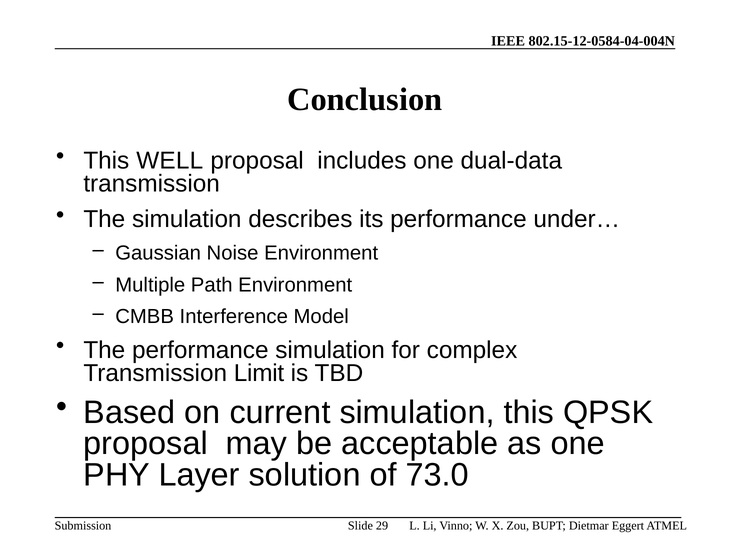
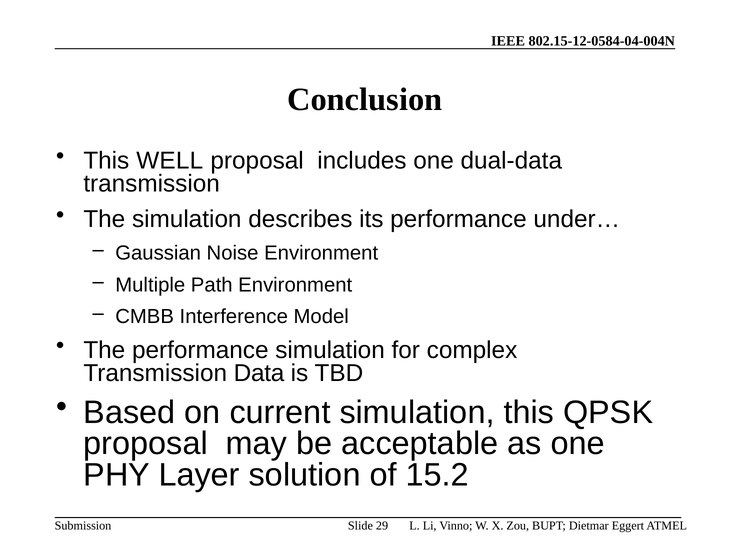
Limit: Limit -> Data (259, 373)
73.0: 73.0 -> 15.2 (437, 474)
